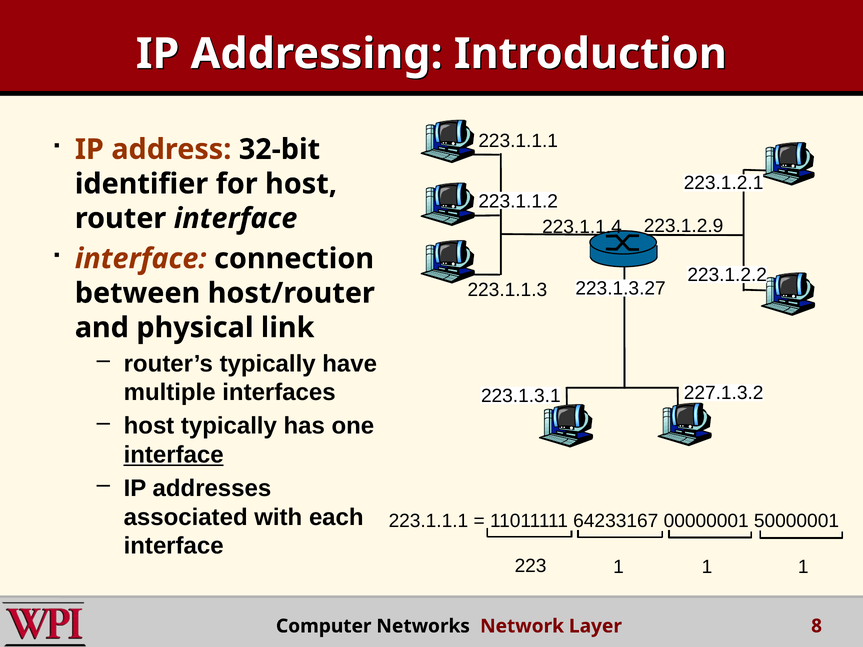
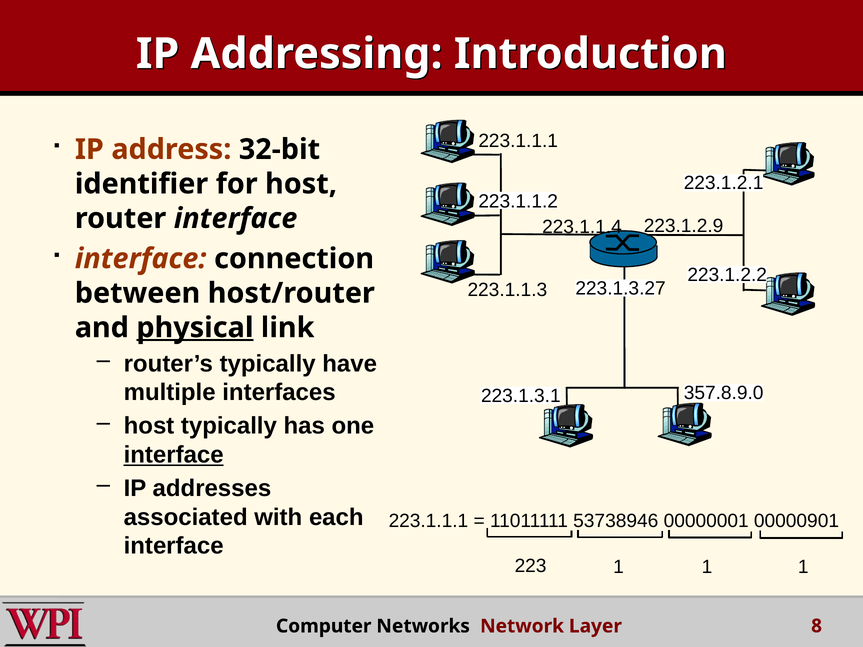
physical underline: none -> present (195, 328)
227.1.3.2: 227.1.3.2 -> 357.8.9.0 (724, 393)
64233167: 64233167 -> 53738946 (616, 521)
50000001: 50000001 -> 00000901 (796, 521)
